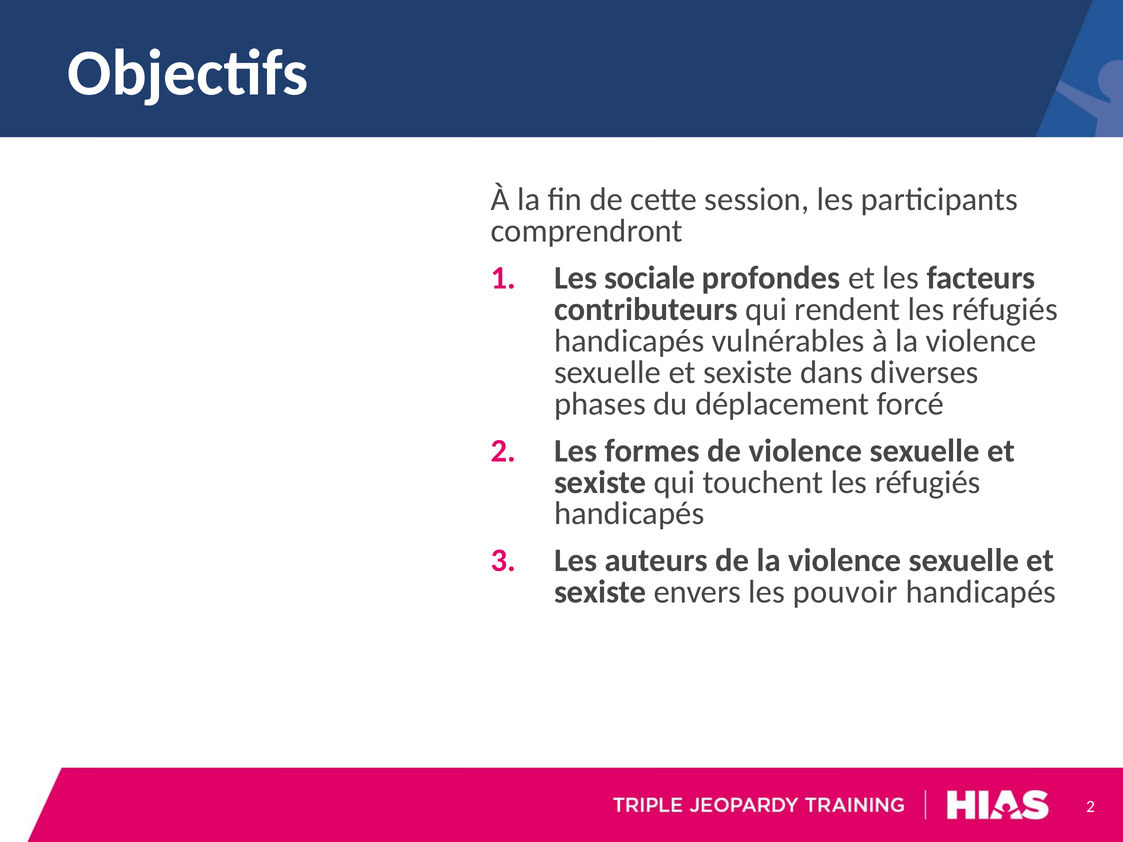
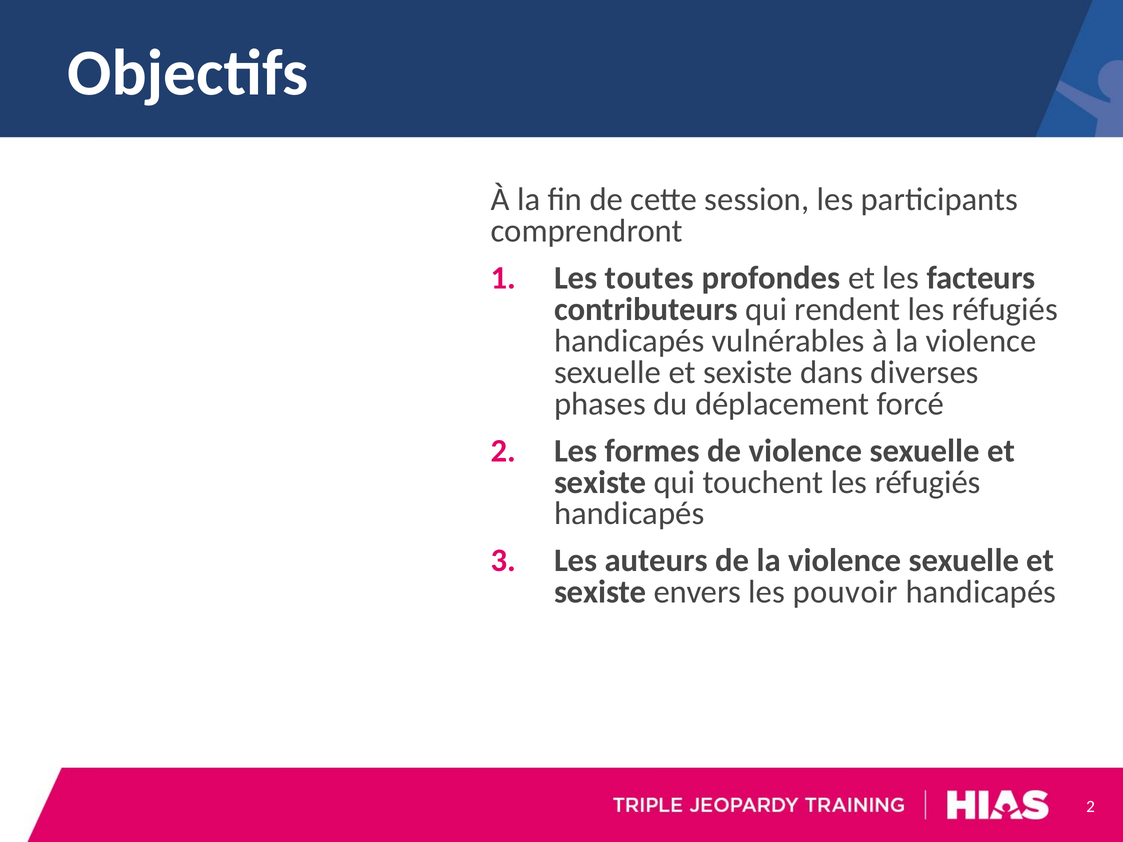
sociale: sociale -> toutes (649, 278)
